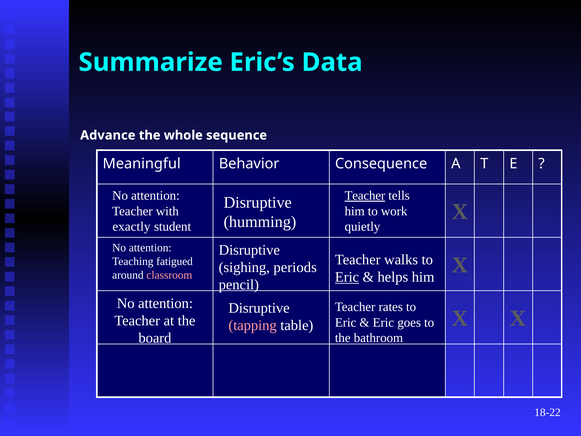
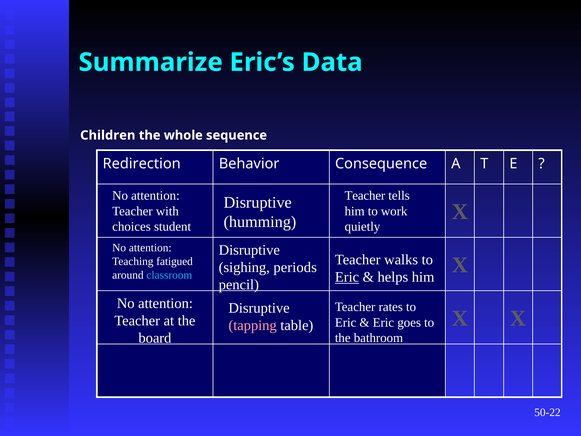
Advance: Advance -> Children (108, 135)
Meaningful: Meaningful -> Redirection (142, 164)
Teacher underline: present -> none (365, 195)
exactly: exactly -> choices (132, 226)
classroom colour: pink -> light blue (169, 275)
18-22: 18-22 -> 50-22 (547, 412)
